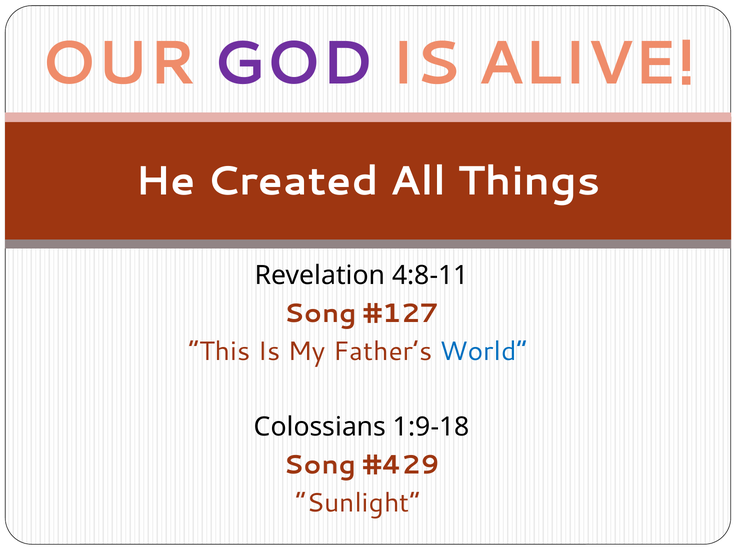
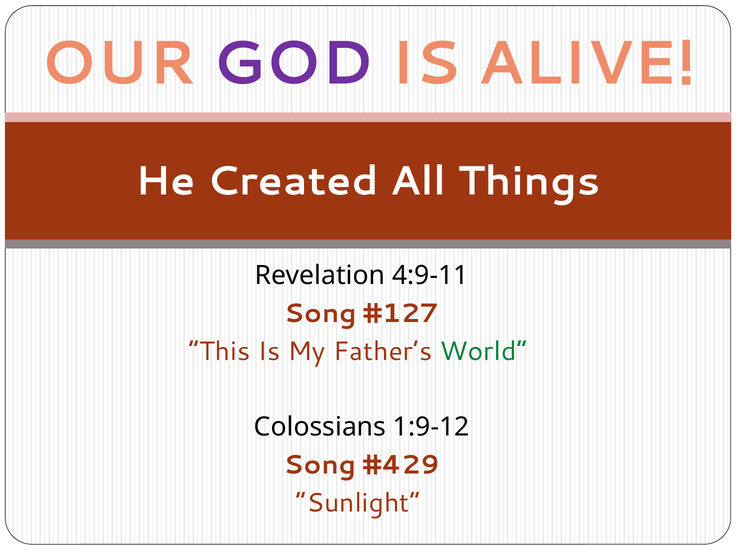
4:8-11: 4:8-11 -> 4:9-11 (430, 276)
World colour: blue -> green (483, 351)
1:9-18: 1:9-18 -> 1:9-12 (431, 427)
